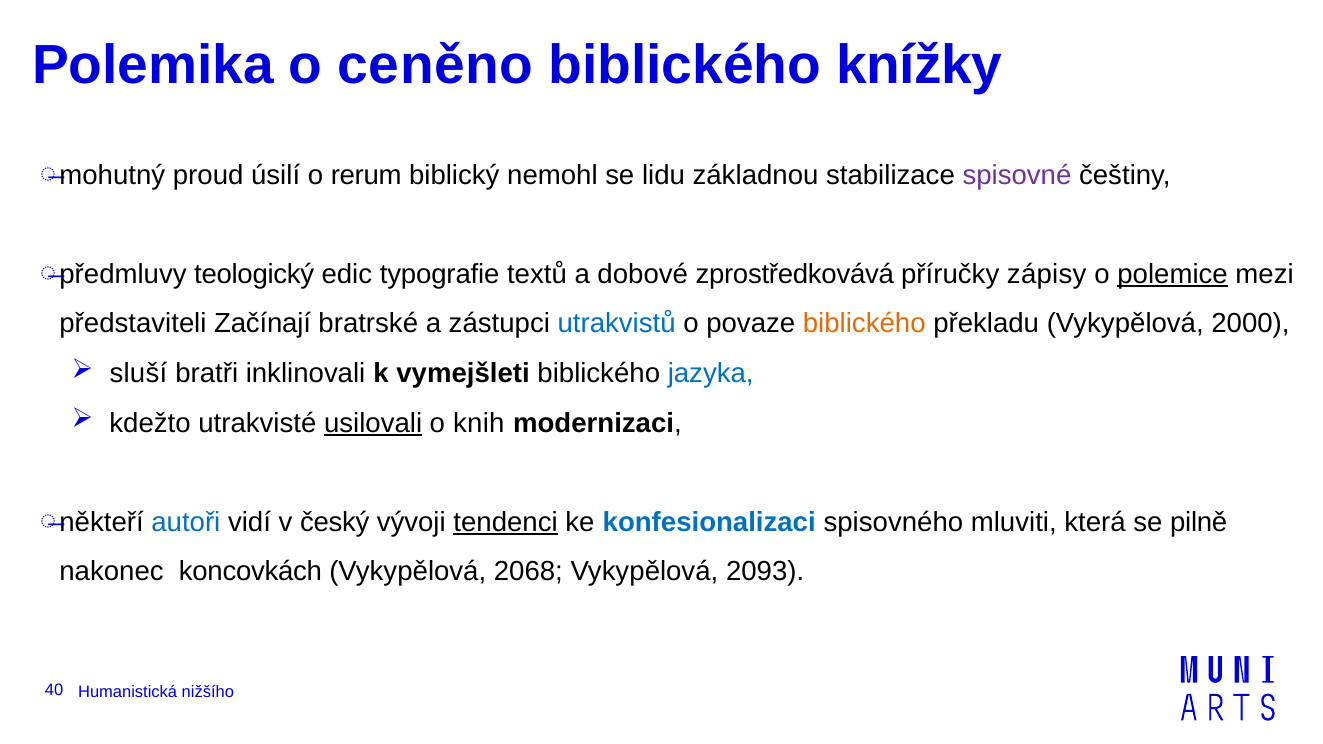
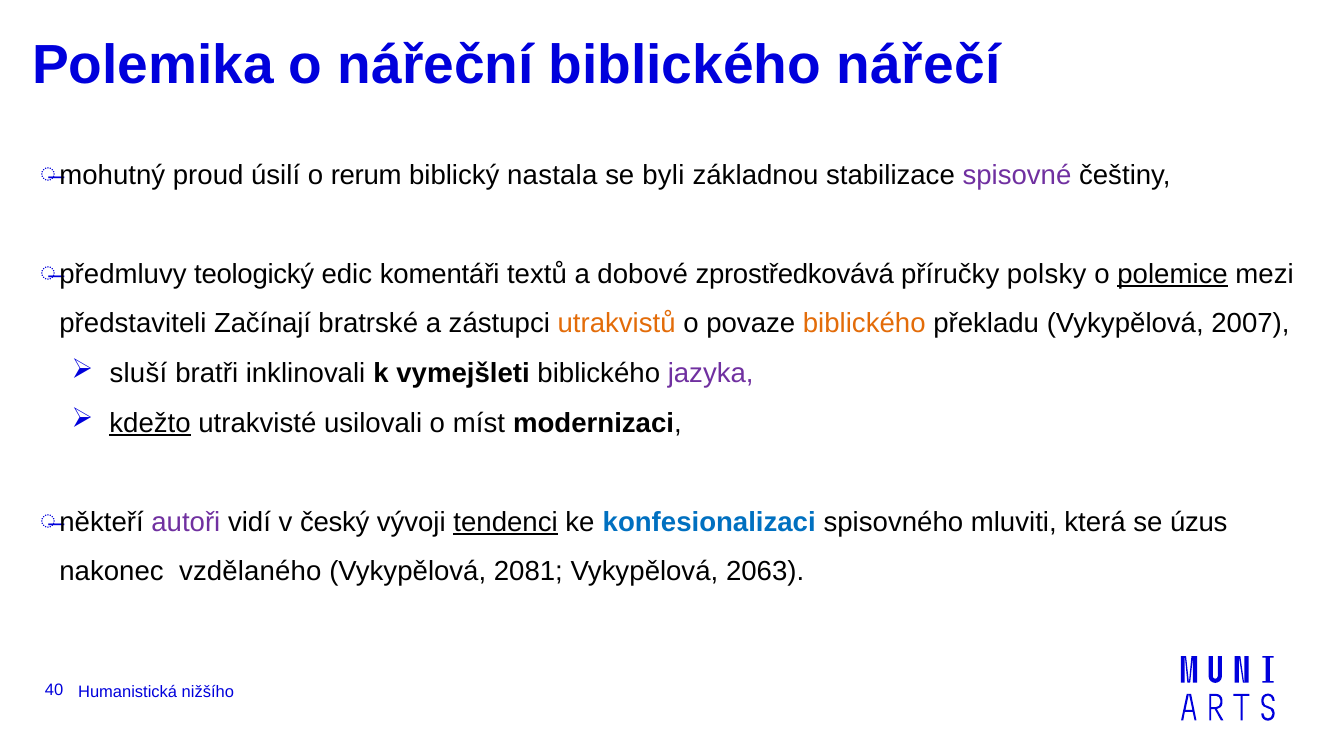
ceněno: ceněno -> nářeční (436, 65)
knížky: knížky -> nářečí (919, 65)
nemohl: nemohl -> nastala (552, 175)
lidu: lidu -> byli (663, 175)
typografie: typografie -> komentáři (440, 274)
zápisy: zápisy -> polsky (1047, 274)
utrakvistů colour: blue -> orange (617, 324)
2000: 2000 -> 2007 (1250, 324)
jazyka colour: blue -> purple (711, 374)
kdežto underline: none -> present (150, 423)
usilovali underline: present -> none (373, 423)
knih: knih -> míst (479, 423)
autoři colour: blue -> purple (186, 522)
pilně: pilně -> úzus (1199, 522)
koncovkách: koncovkách -> vzdělaného (250, 572)
2068: 2068 -> 2081 (528, 572)
2093: 2093 -> 2063 (765, 572)
